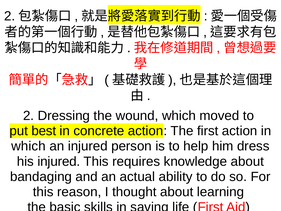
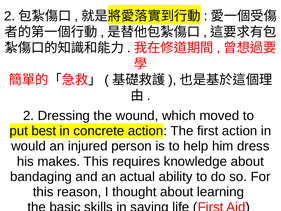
which: which -> would (29, 146)
his injured: injured -> makes (59, 161)
